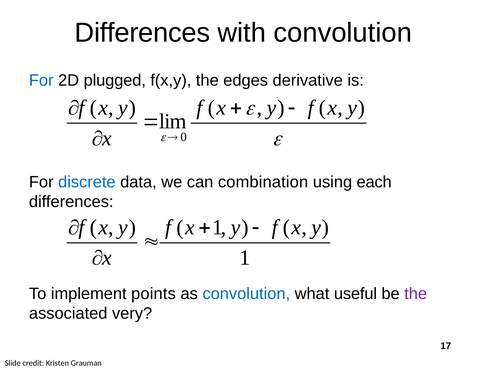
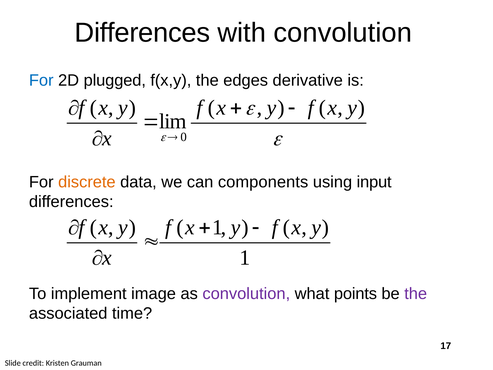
discrete colour: blue -> orange (87, 182)
combination: combination -> components (263, 182)
each: each -> input (374, 182)
points: points -> image (154, 294)
convolution colour: blue -> purple (246, 294)
useful: useful -> points (355, 294)
very: very -> time (132, 313)
